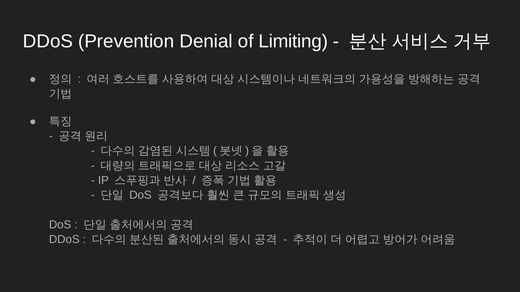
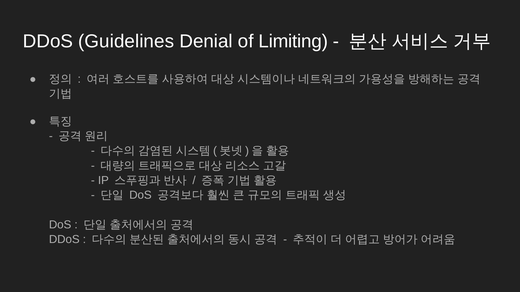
Prevention: Prevention -> Guidelines (126, 41)
